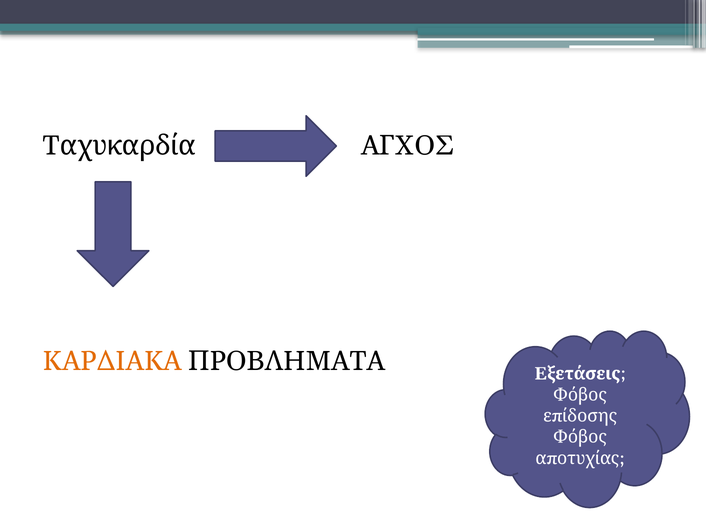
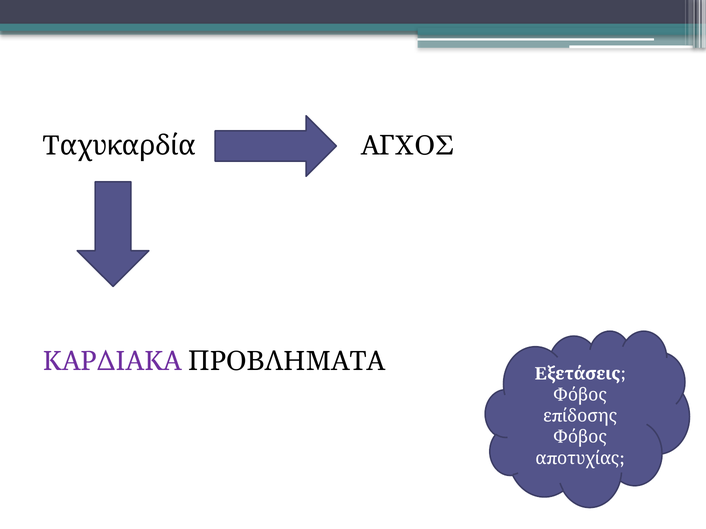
ΚΑΡΔΙΑΚΑ colour: orange -> purple (112, 362)
